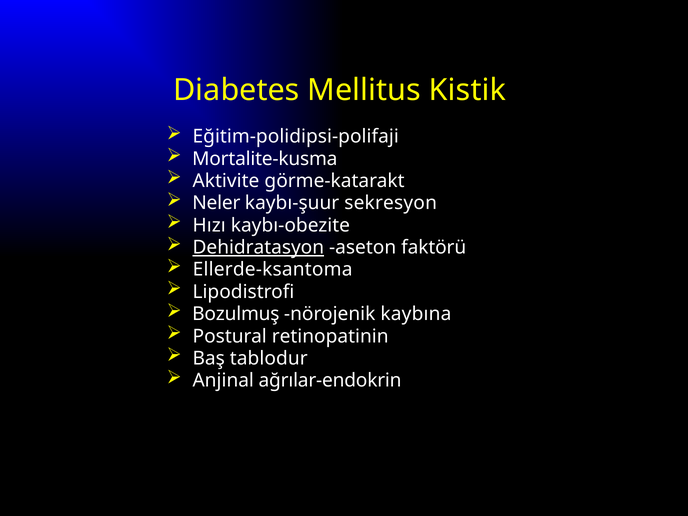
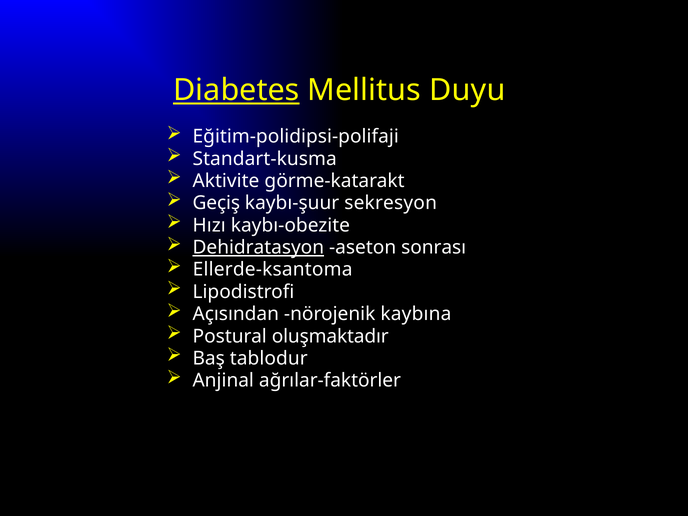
Diabetes underline: none -> present (236, 90)
Kistik: Kistik -> Duyu (467, 90)
Mortalite-kusma: Mortalite-kusma -> Standart-kusma (265, 159)
Neler: Neler -> Geçiş (216, 203)
faktörü: faktörü -> sonrası (434, 247)
Bozulmuş: Bozulmuş -> Açısından (236, 314)
retinopatinin: retinopatinin -> oluşmaktadır (330, 336)
ağrılar-endokrin: ağrılar-endokrin -> ağrılar-faktörler (330, 381)
